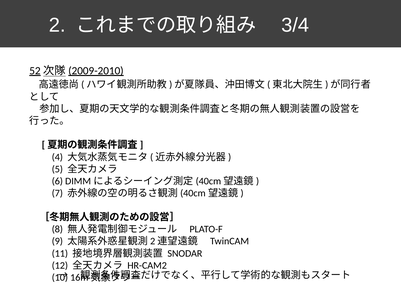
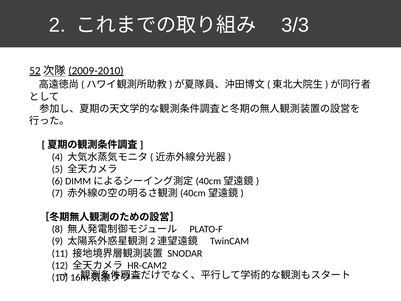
3/4: 3/4 -> 3/3 (295, 25)
